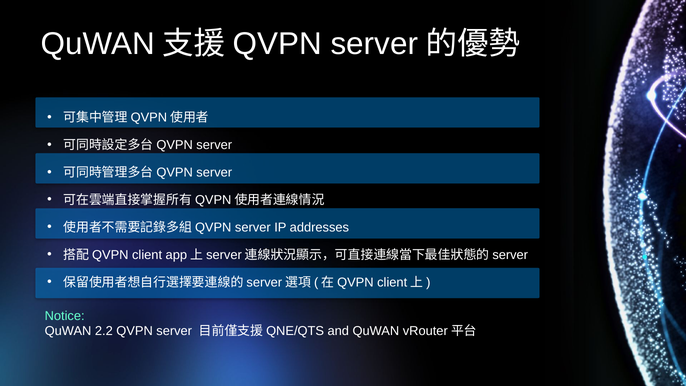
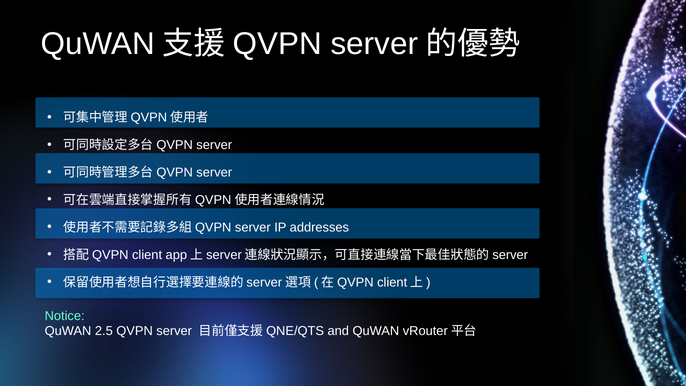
2.2: 2.2 -> 2.5 (104, 331)
